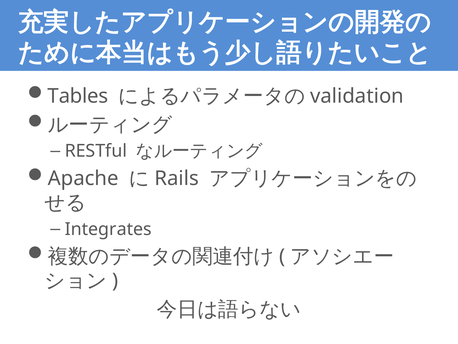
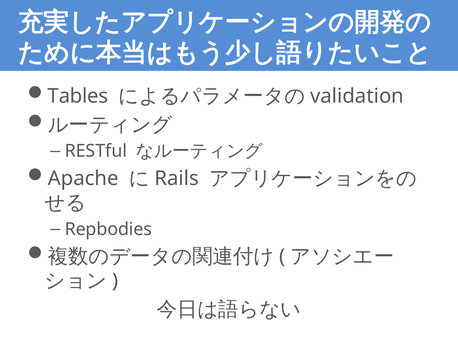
Integrates: Integrates -> Repbodies (108, 229)
